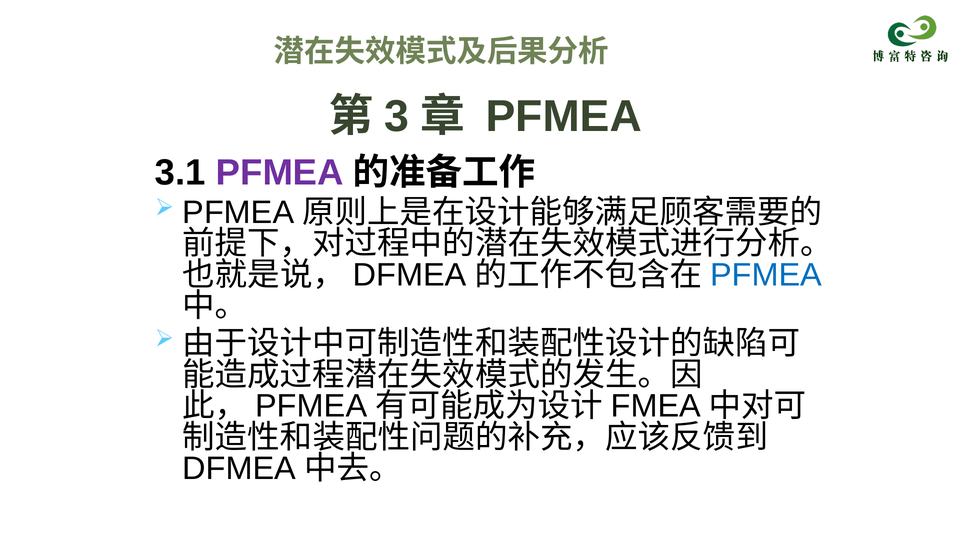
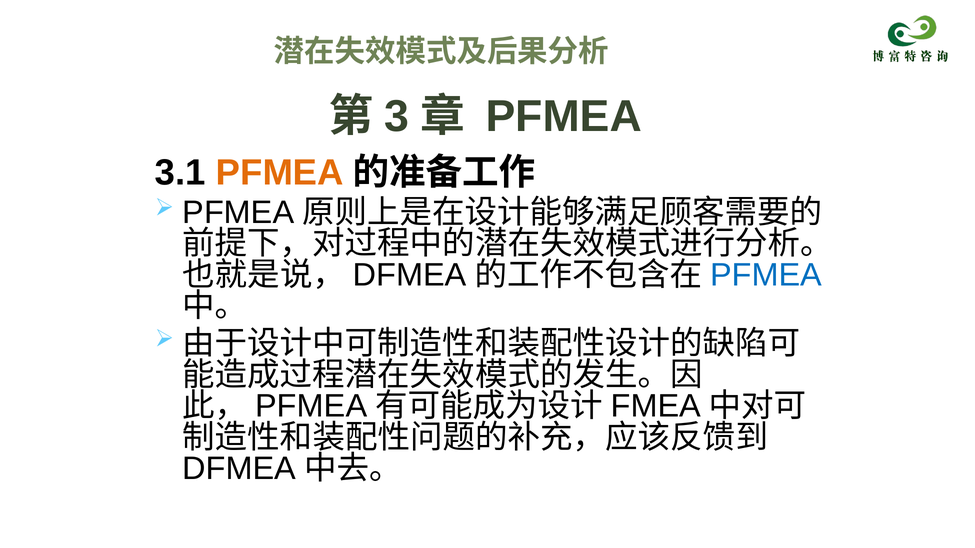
PFMEA colour: purple -> orange (280, 173)
